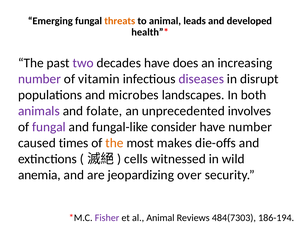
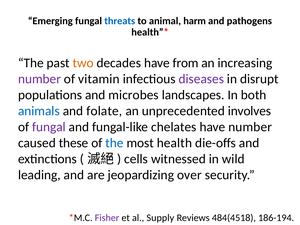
threats colour: orange -> blue (120, 21)
leads: leads -> harm (195, 21)
developed: developed -> pathogens (249, 21)
two colour: purple -> orange (83, 63)
does: does -> from (186, 63)
animals colour: purple -> blue (39, 111)
consider: consider -> chelates (174, 127)
times: times -> these (74, 143)
the colour: orange -> blue (114, 143)
makes: makes -> health (174, 143)
anemia: anemia -> leading (39, 175)
al Animal: Animal -> Supply (160, 218)
484(7303: 484(7303 -> 484(4518 (234, 218)
